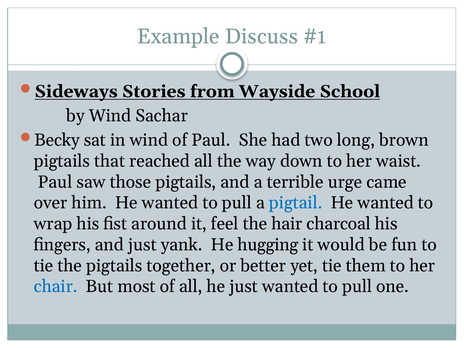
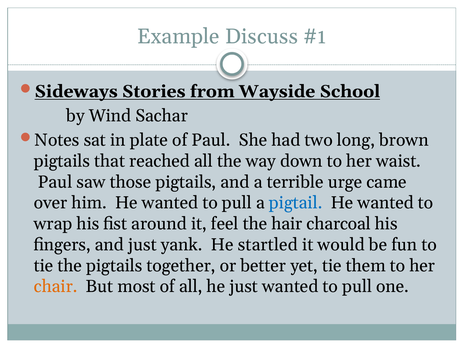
Becky: Becky -> Notes (57, 140)
in wind: wind -> plate (149, 140)
hugging: hugging -> startled (268, 245)
chair colour: blue -> orange (56, 287)
